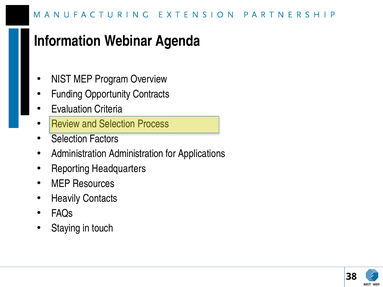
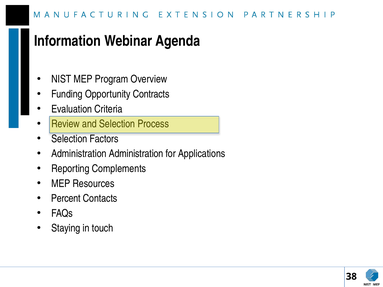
Headquarters: Headquarters -> Complements (119, 169)
Heavily: Heavily -> Percent (66, 199)
